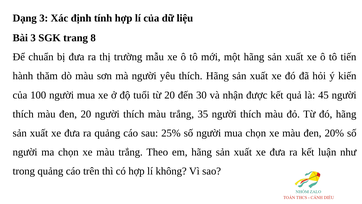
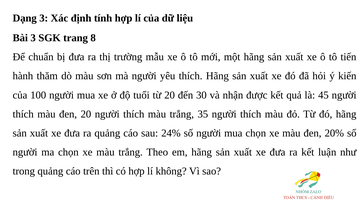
25%: 25% -> 24% (171, 133)
